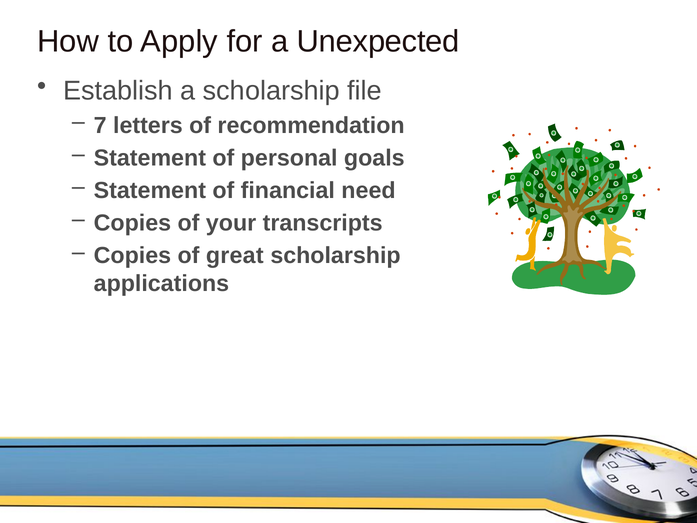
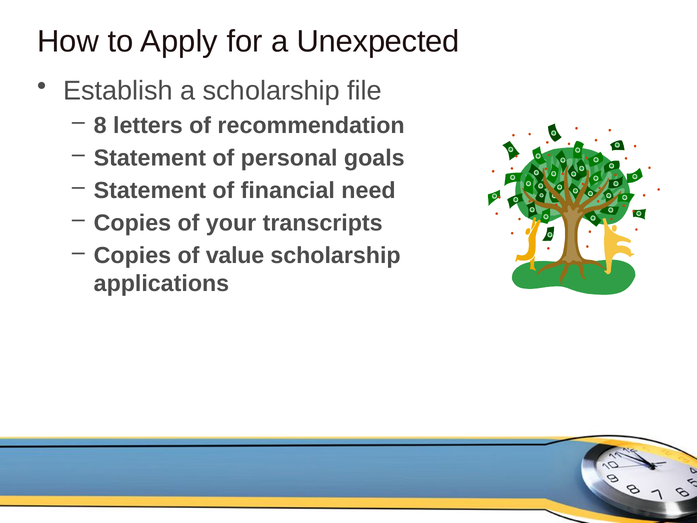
7: 7 -> 8 (100, 125)
great: great -> value (235, 256)
